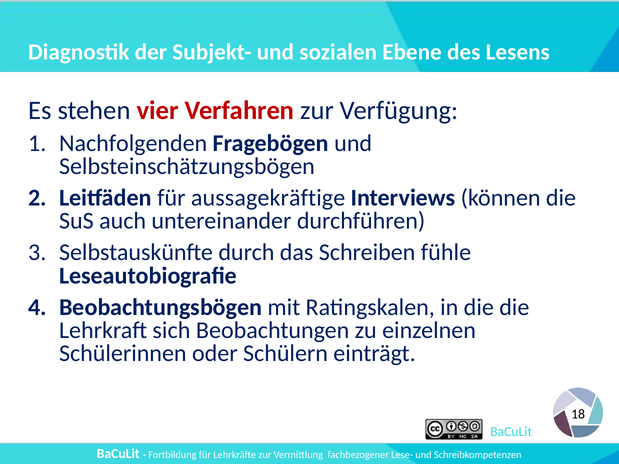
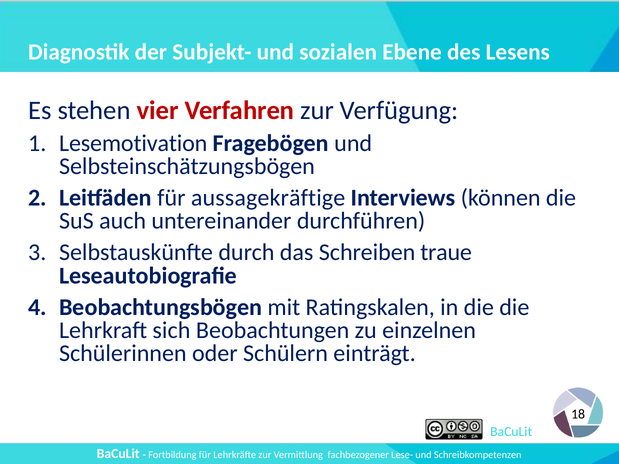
Nachfolgenden: Nachfolgenden -> Lesemotivation (133, 143)
fühle: fühle -> traue (446, 253)
